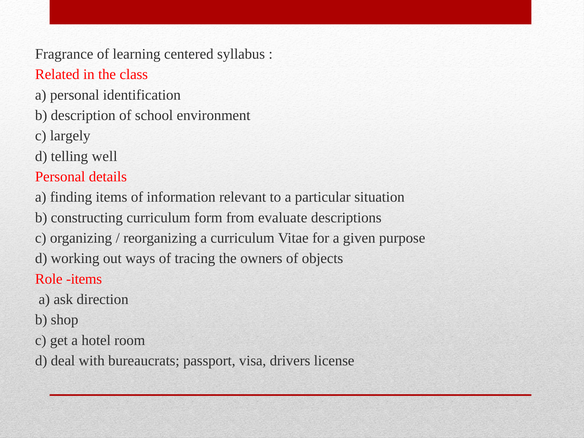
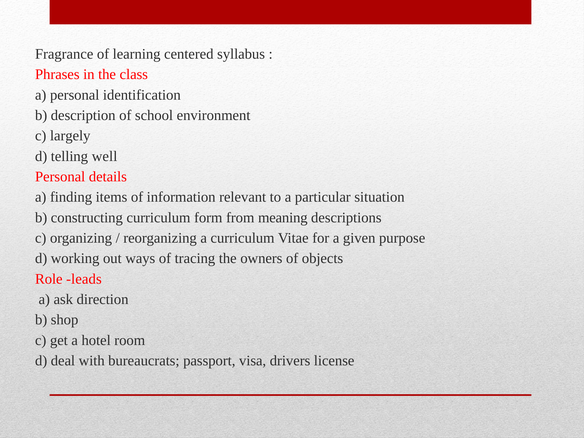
Related: Related -> Phrases (57, 74)
evaluate: evaluate -> meaning (283, 218)
Role items: items -> leads (84, 279)
